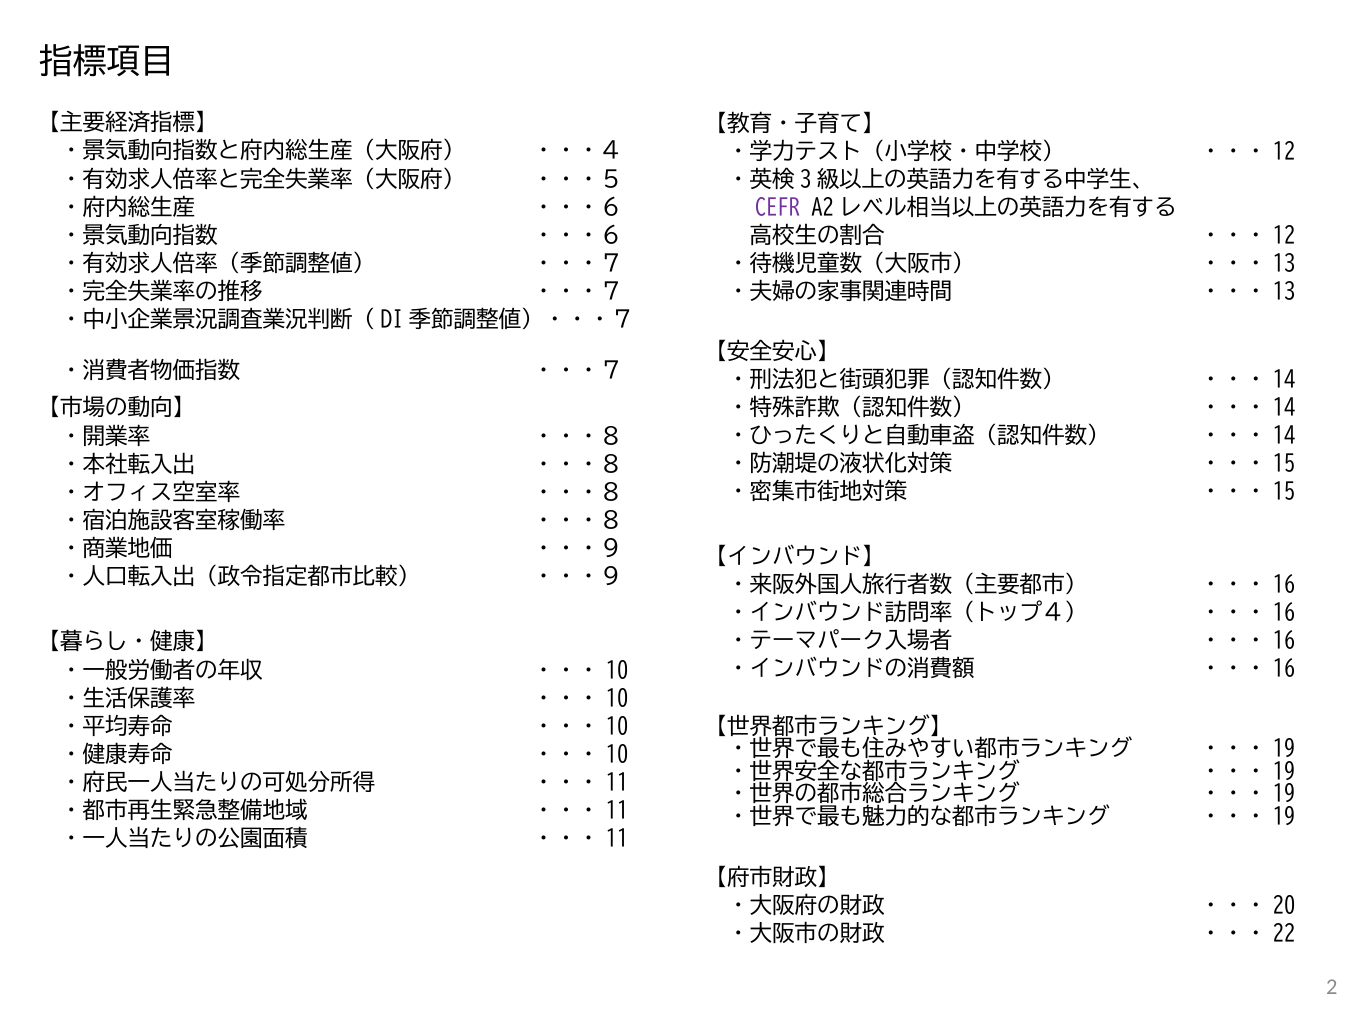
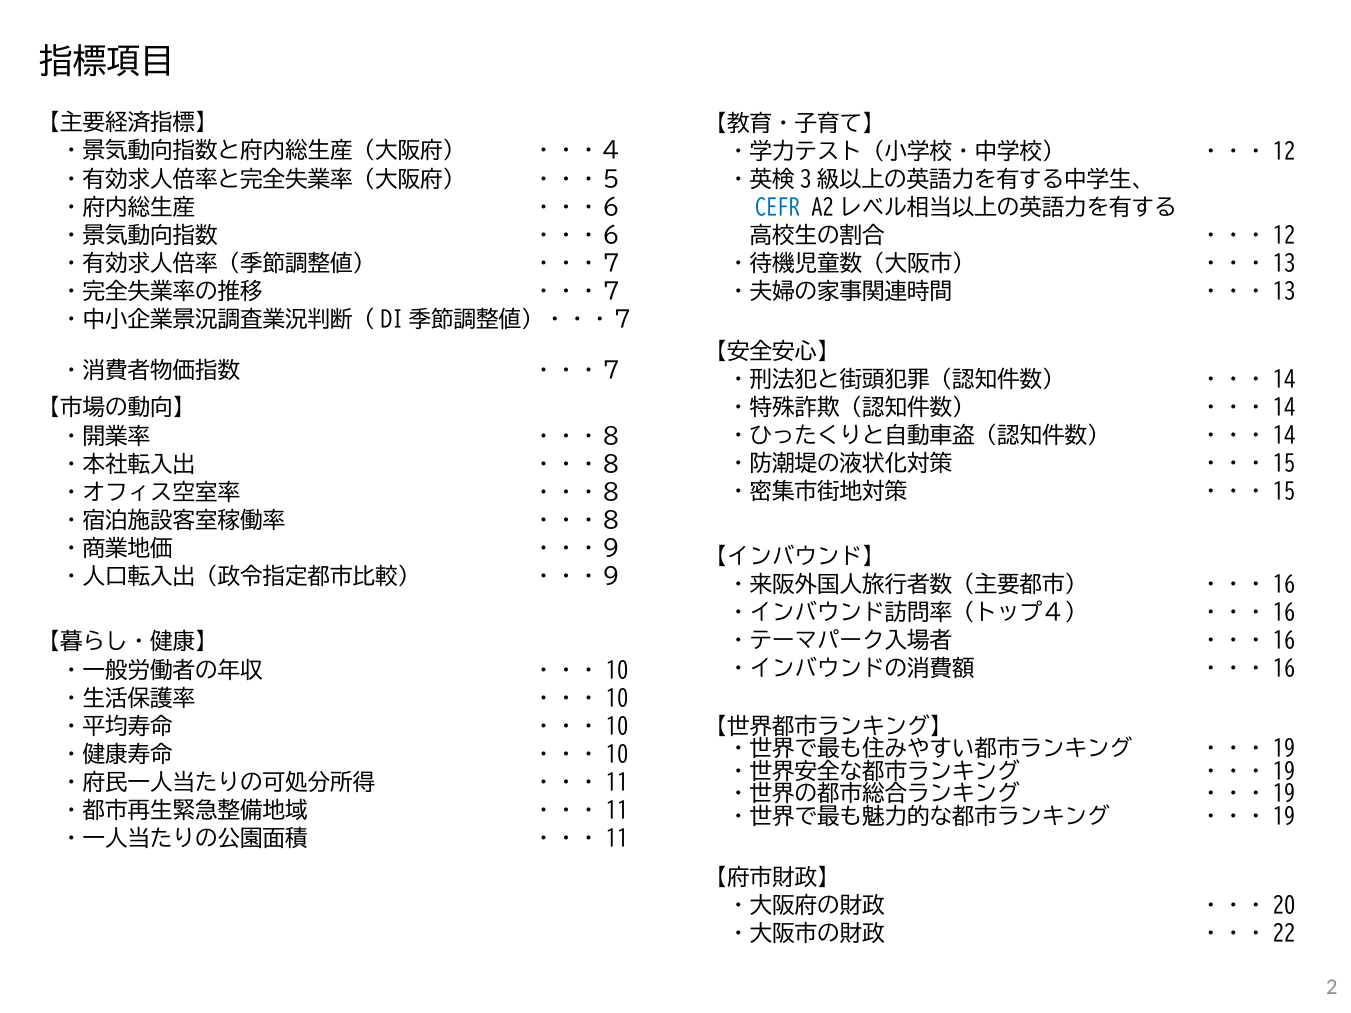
CEFR colour: purple -> blue (778, 208)
